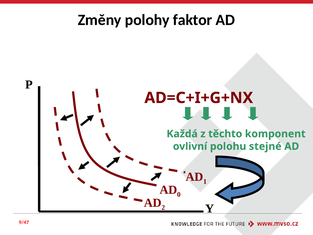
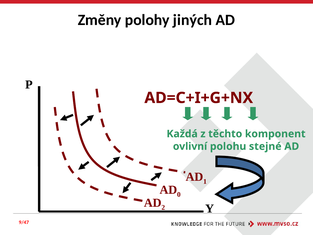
faktor: faktor -> jiných (193, 20)
